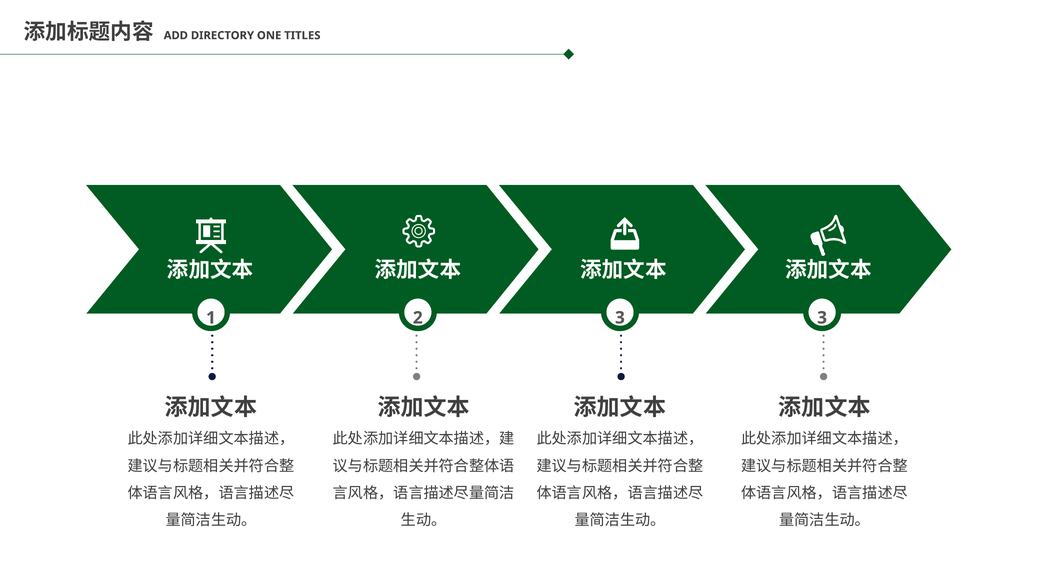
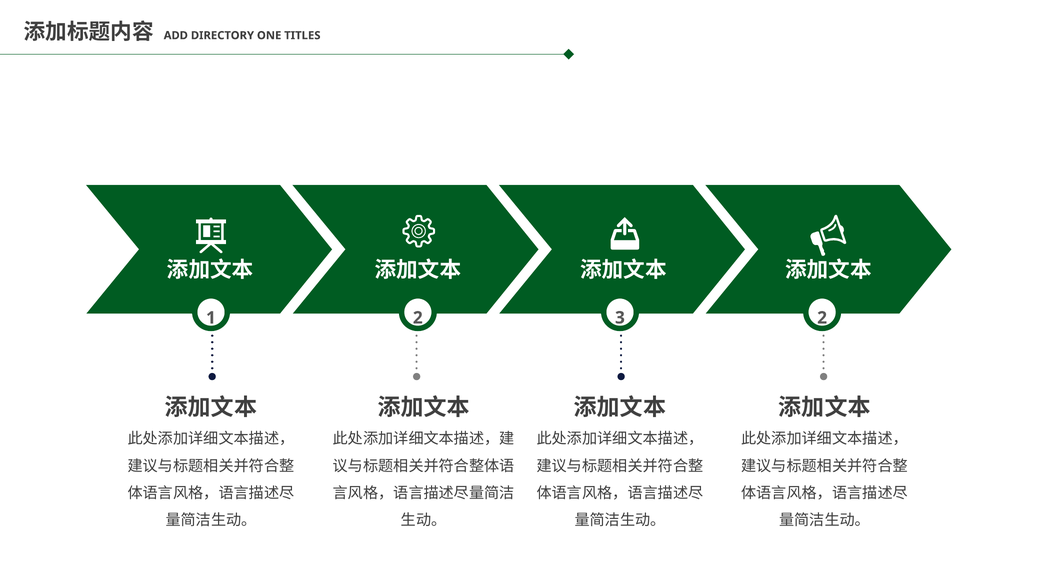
3 3: 3 -> 2 (822, 318)
